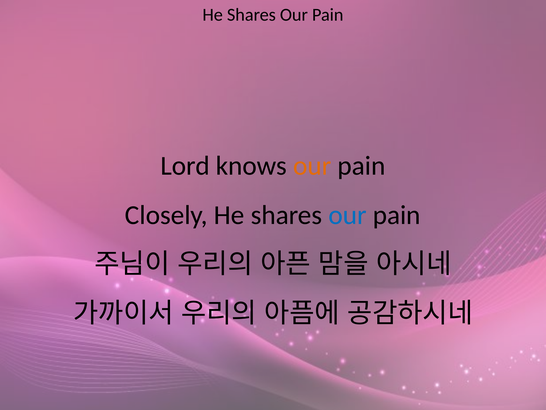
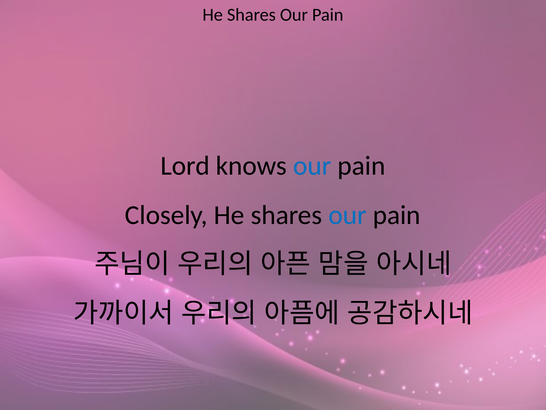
our colour: orange -> blue (312, 166)
